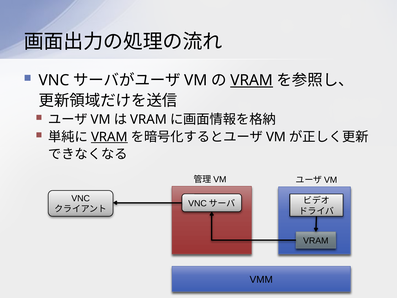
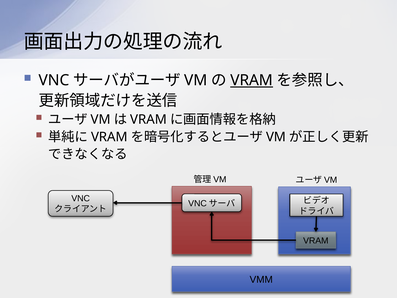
VRAM underline: present -> none (109, 137)
